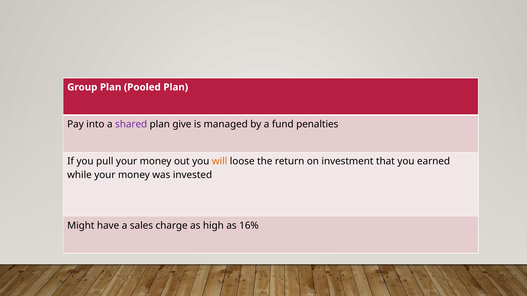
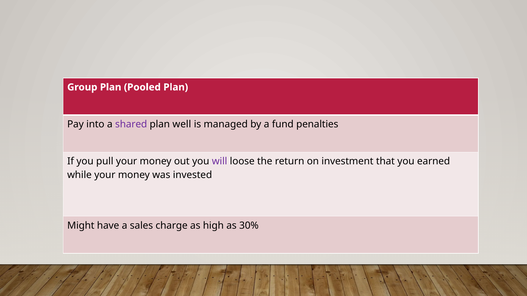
give: give -> well (182, 124)
will colour: orange -> purple (220, 162)
16%: 16% -> 30% (249, 226)
